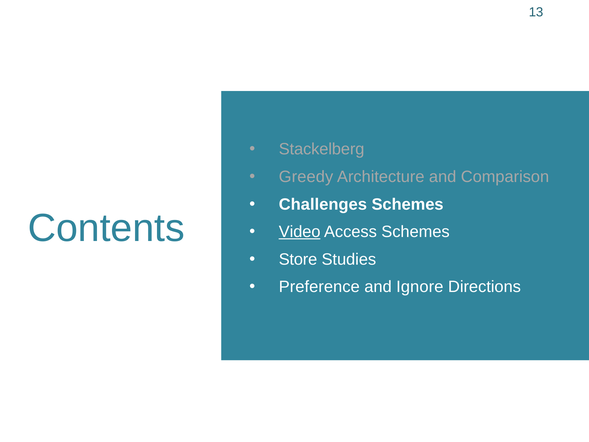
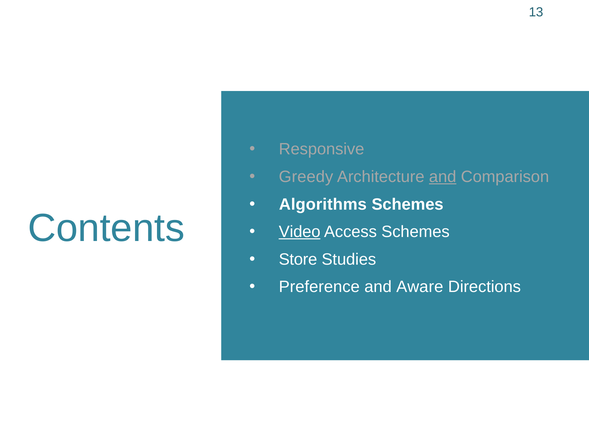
Stackelberg: Stackelberg -> Responsive (322, 149)
and underline: none -> present (443, 177)
Challenges: Challenges -> Algorithms (323, 204)
Ignore: Ignore -> Aware (420, 287)
